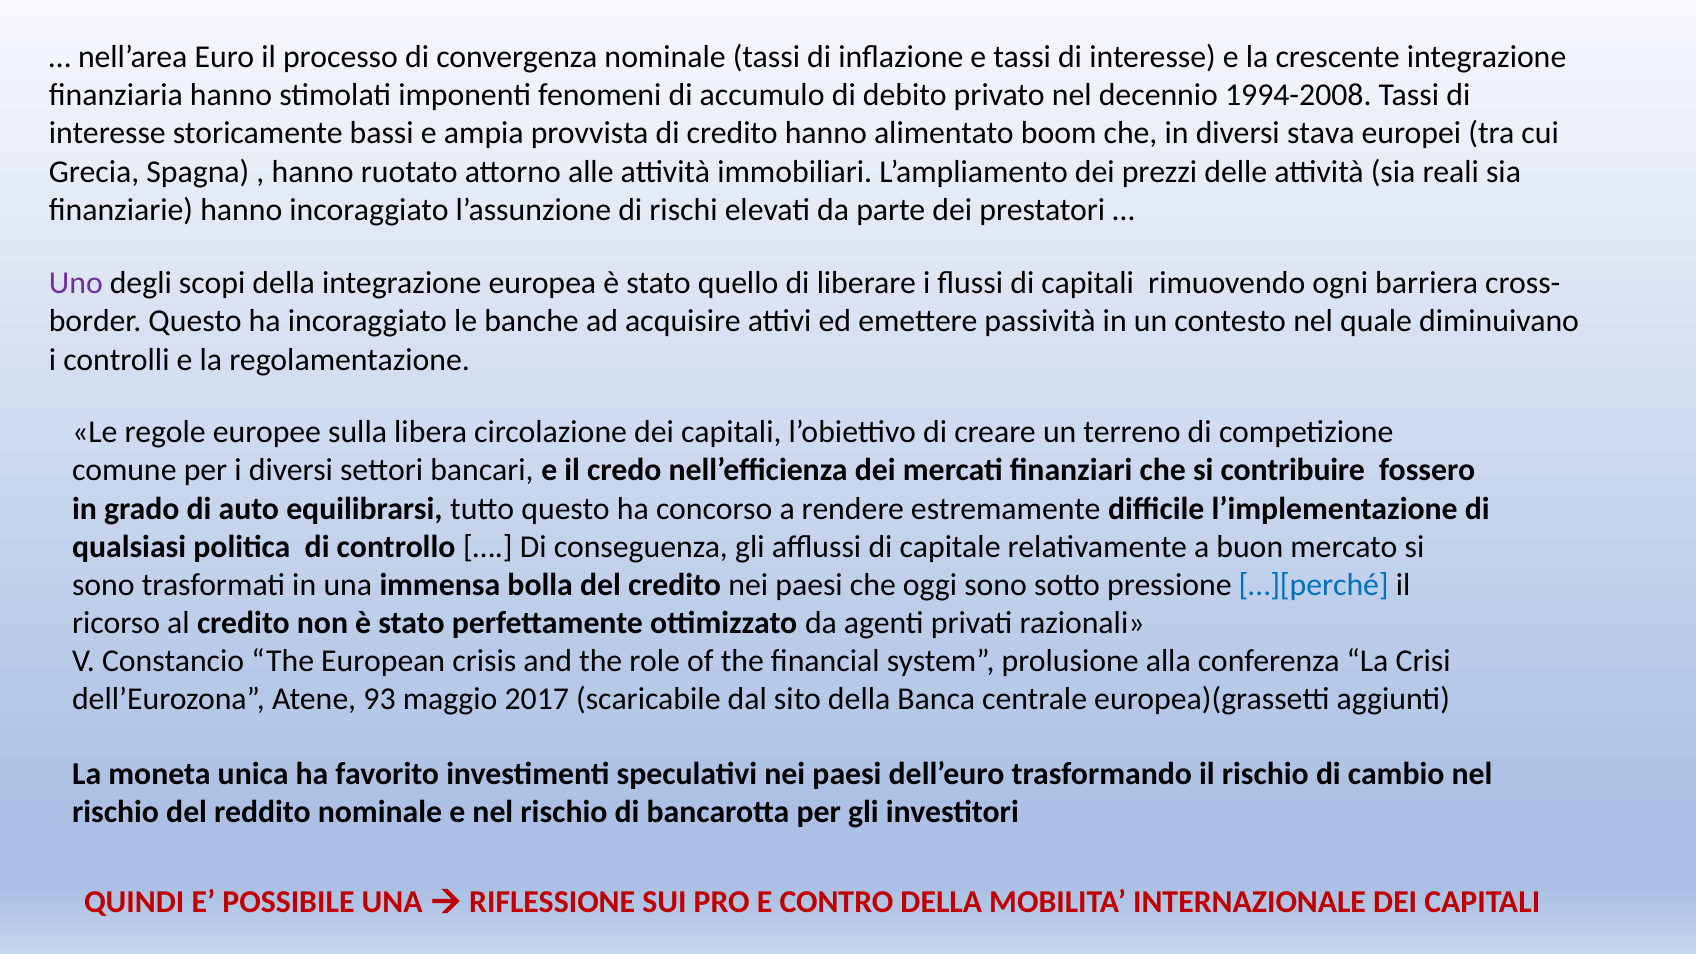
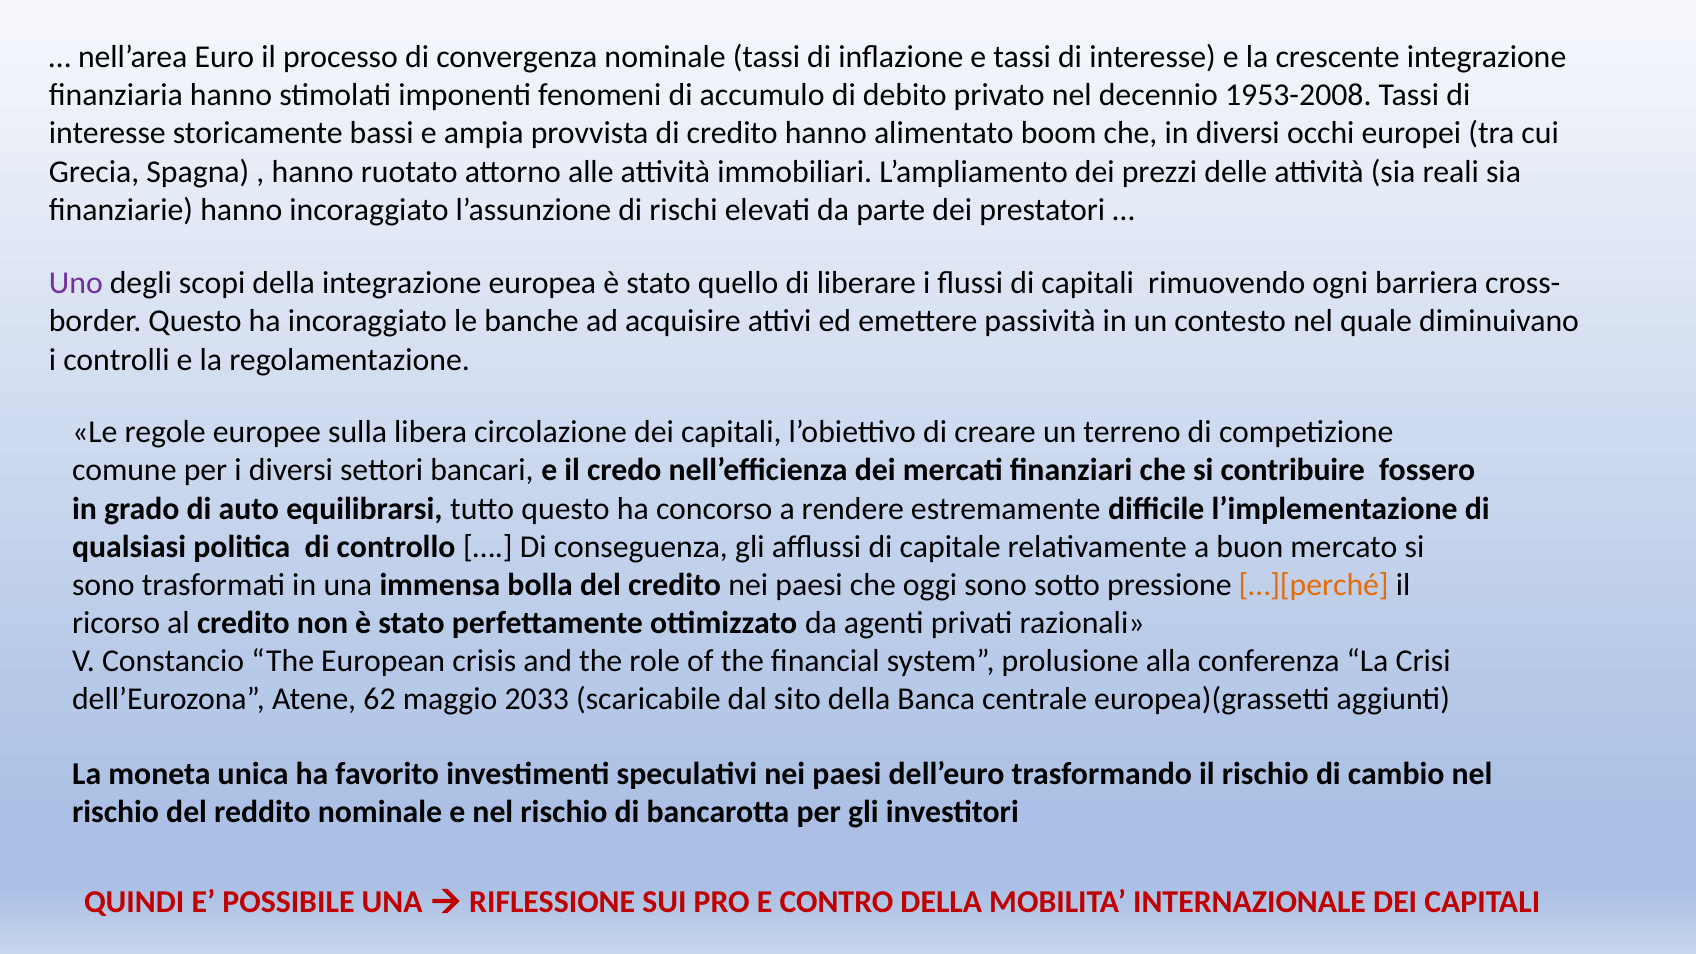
1994-2008: 1994-2008 -> 1953-2008 (1298, 95)
stava: stava -> occhi (1321, 133)
…][perché colour: blue -> orange (1314, 585)
93: 93 -> 62 (380, 699)
2017: 2017 -> 2033 (537, 699)
